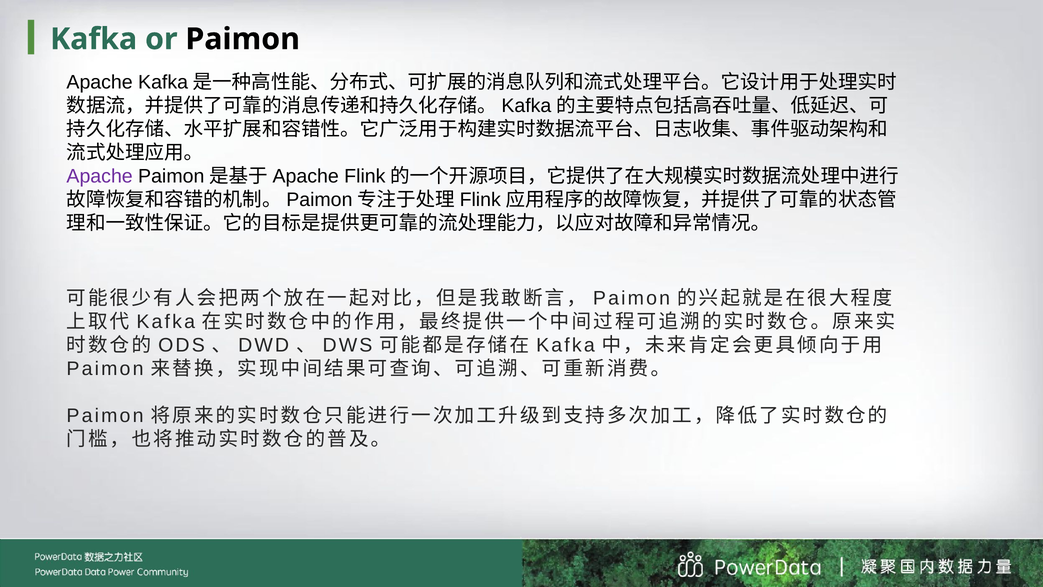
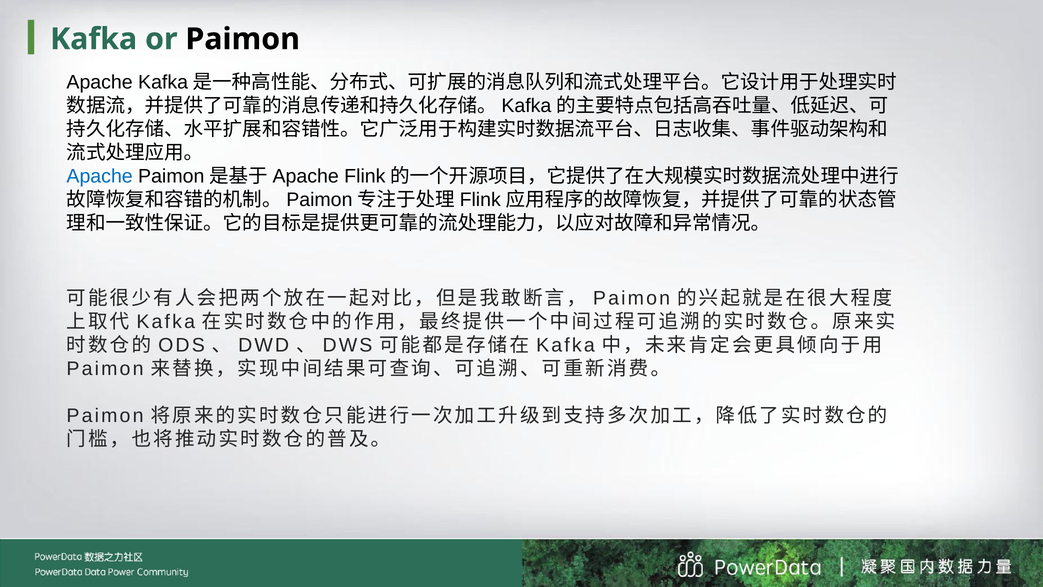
Apache colour: purple -> blue (100, 176)
